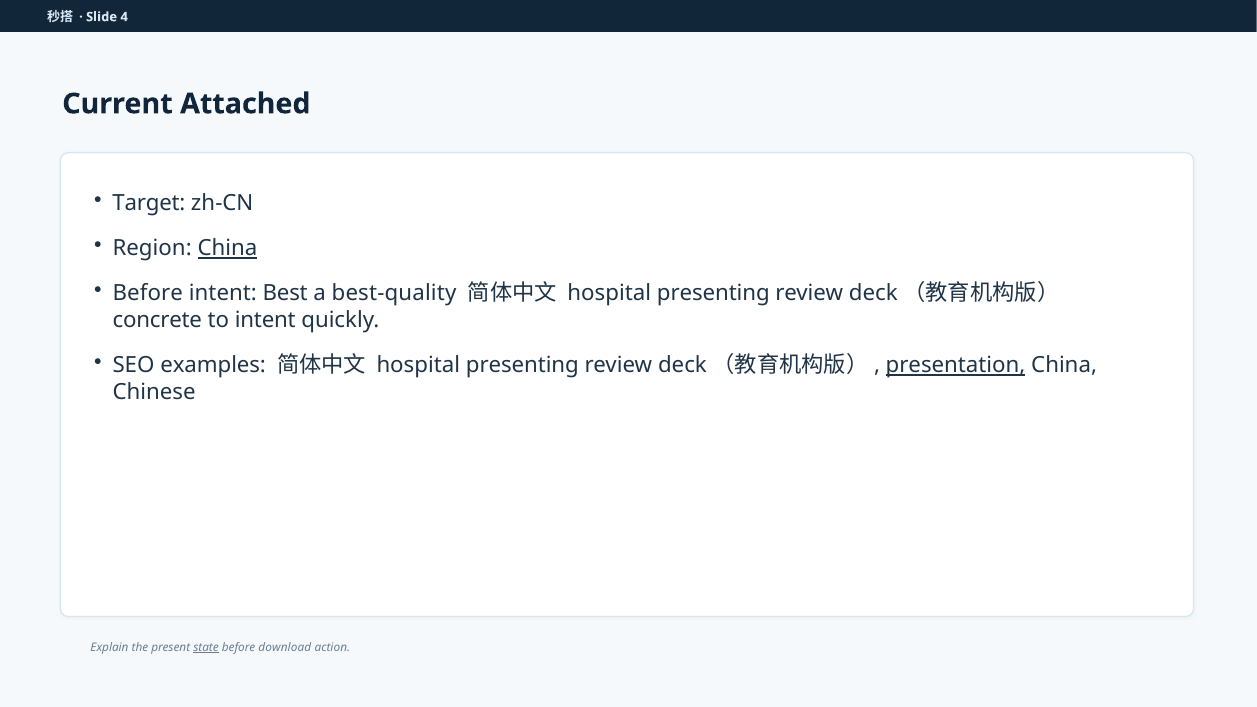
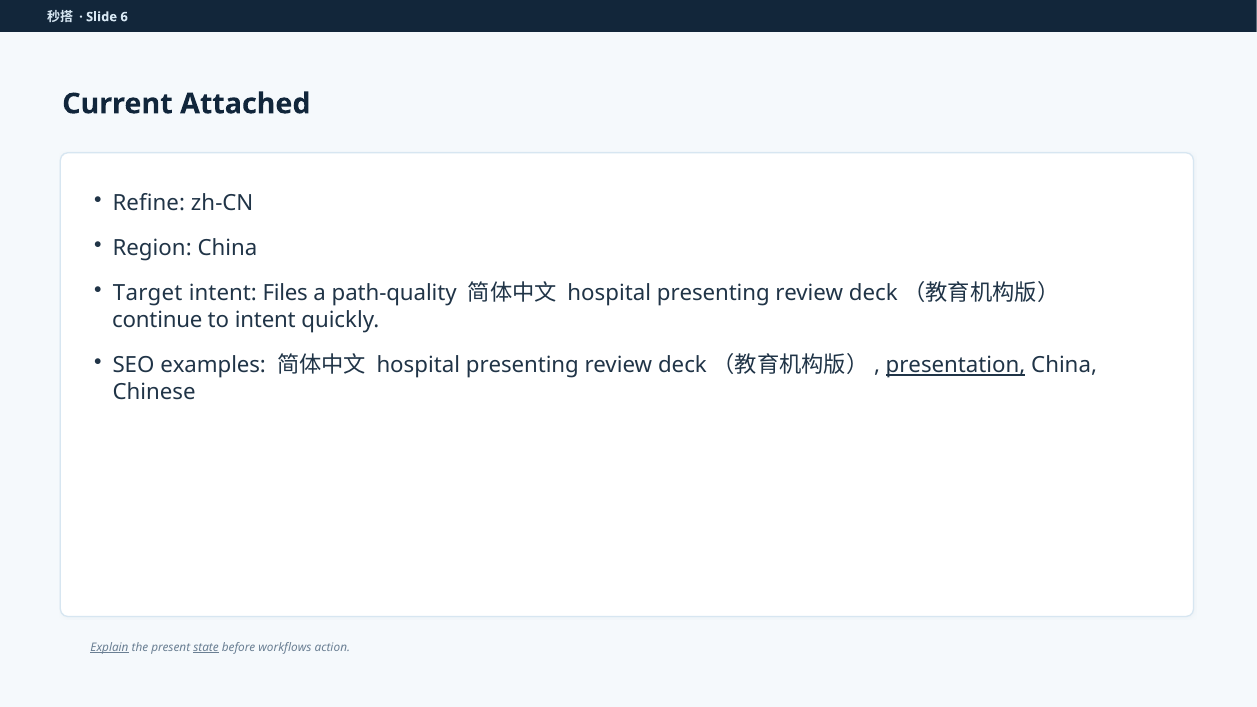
4: 4 -> 6 (124, 17)
Target: Target -> Refine (149, 203)
China underline: present -> none (227, 248)
Before: Before -> Target (148, 294)
Best: Best -> Files (285, 294)
best-quality: best-quality -> path-quality (394, 294)
concrete: concrete -> continue (157, 320)
Explain underline: none -> present (110, 648)
download: download -> workflows (285, 648)
